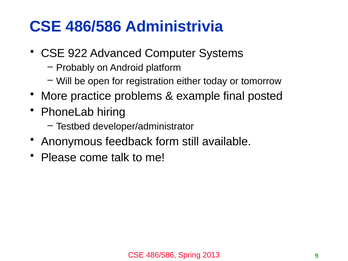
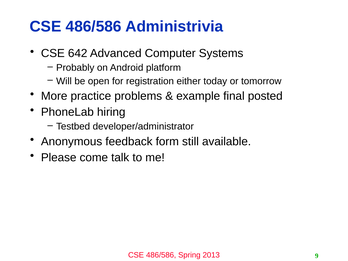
922: 922 -> 642 (78, 53)
